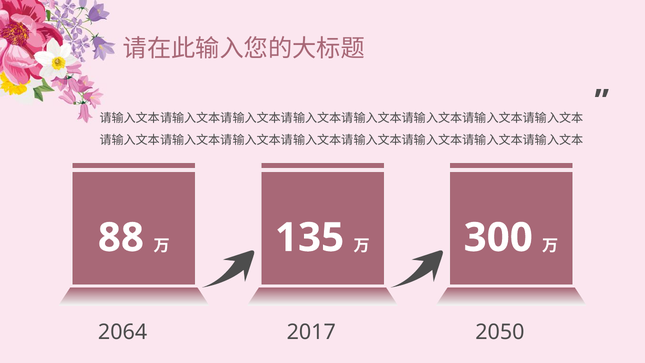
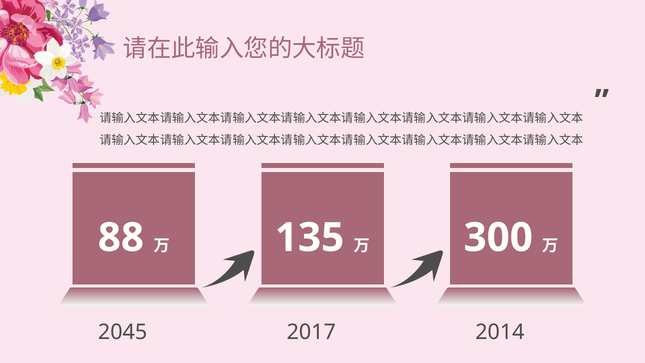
2064: 2064 -> 2045 (123, 332)
2050: 2050 -> 2014 (500, 332)
